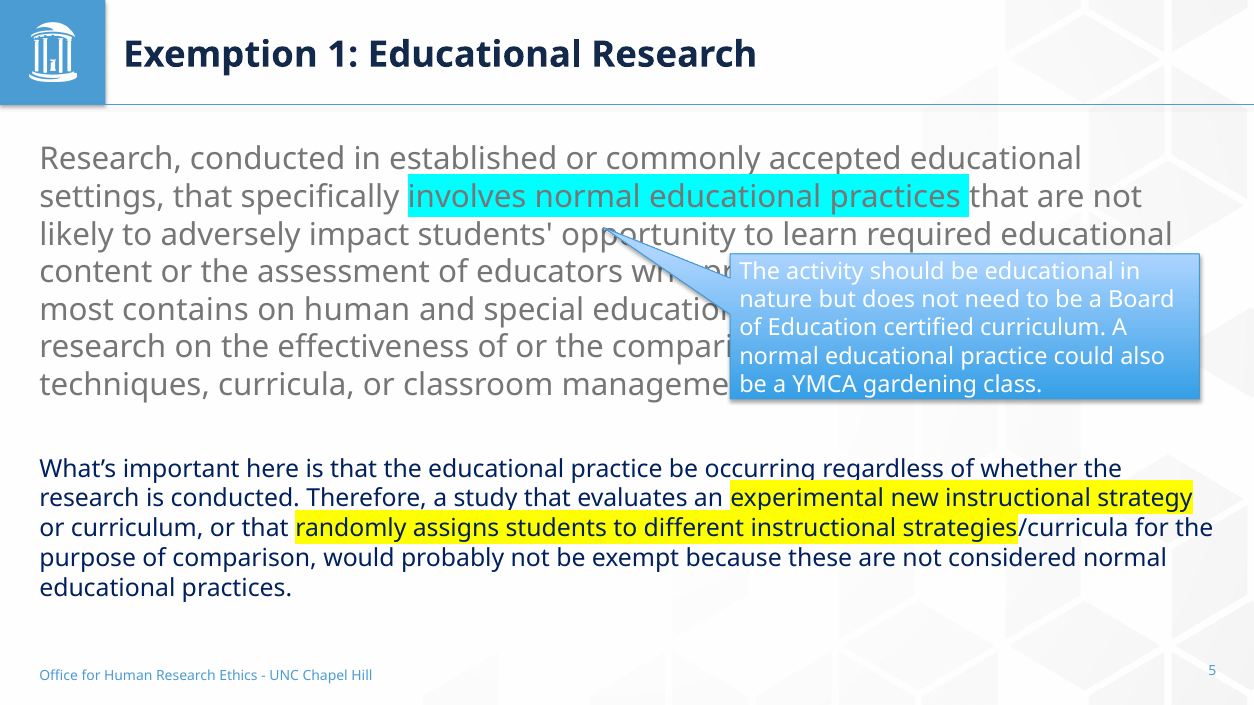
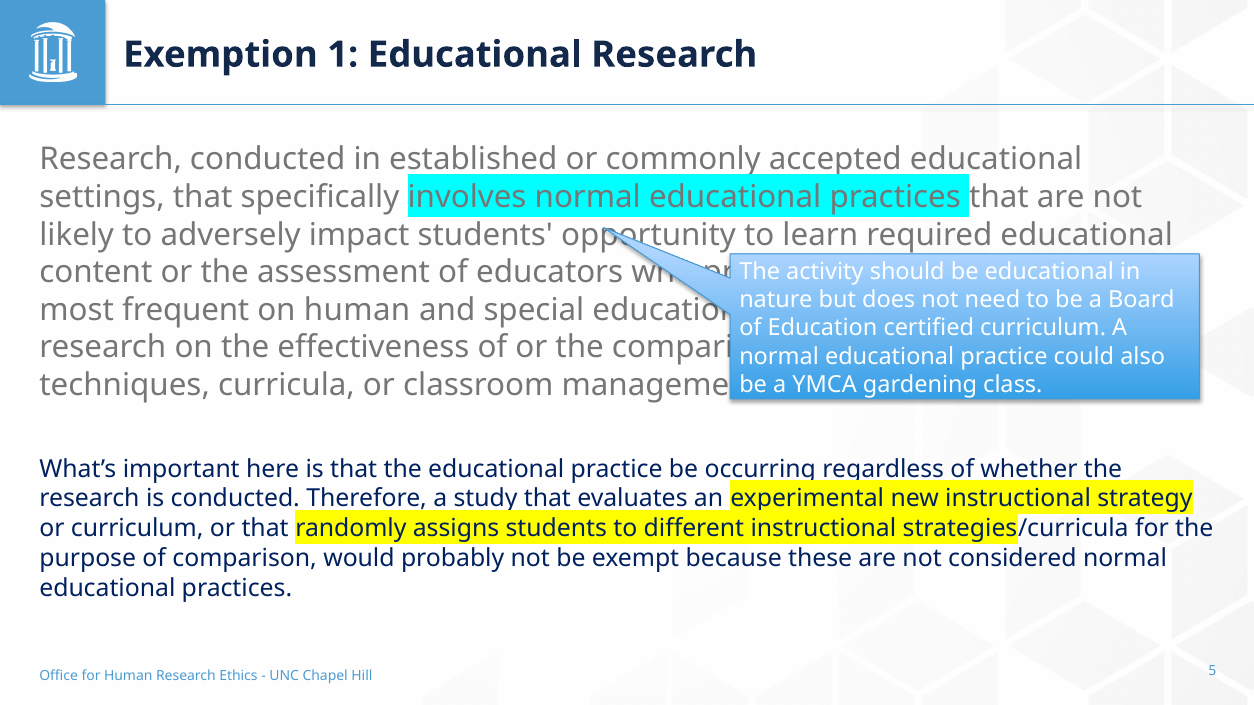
contains: contains -> frequent (186, 310)
